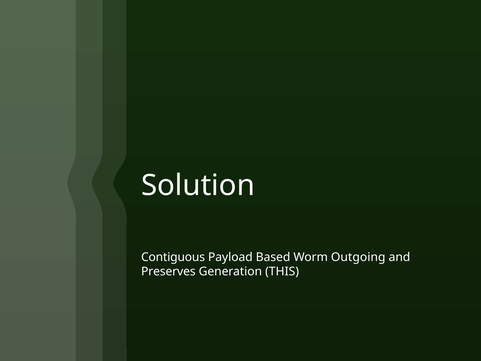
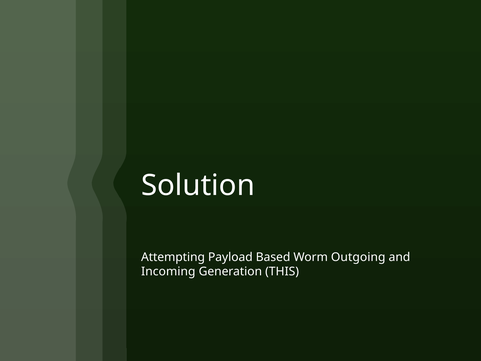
Contiguous: Contiguous -> Attempting (173, 257)
Preserves: Preserves -> Incoming (168, 271)
